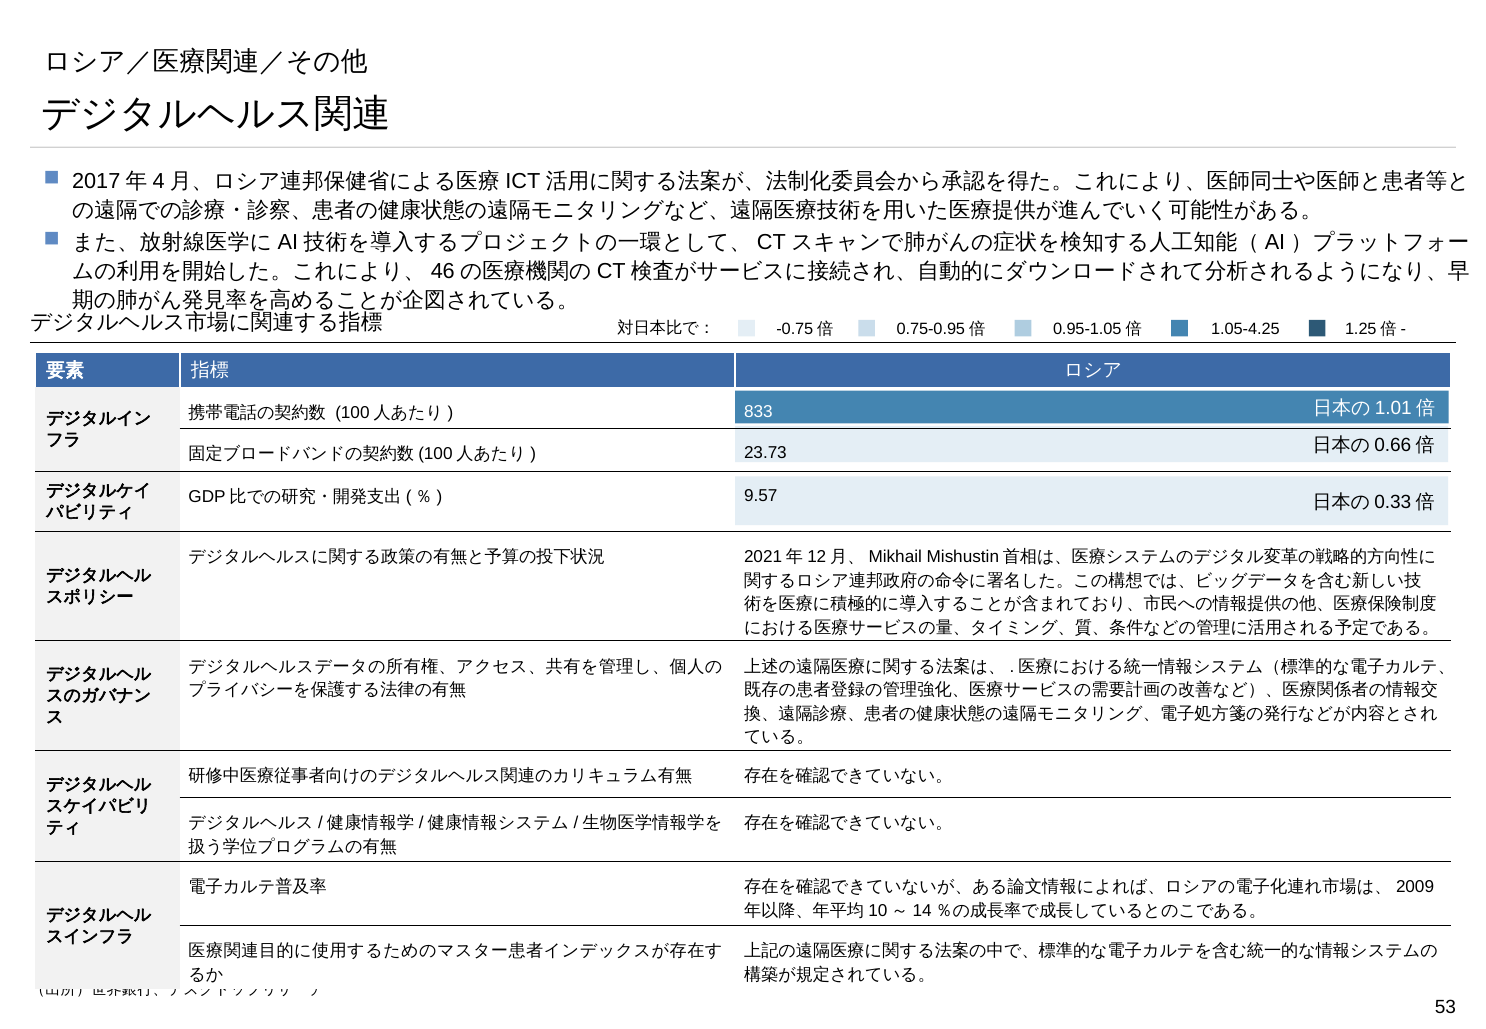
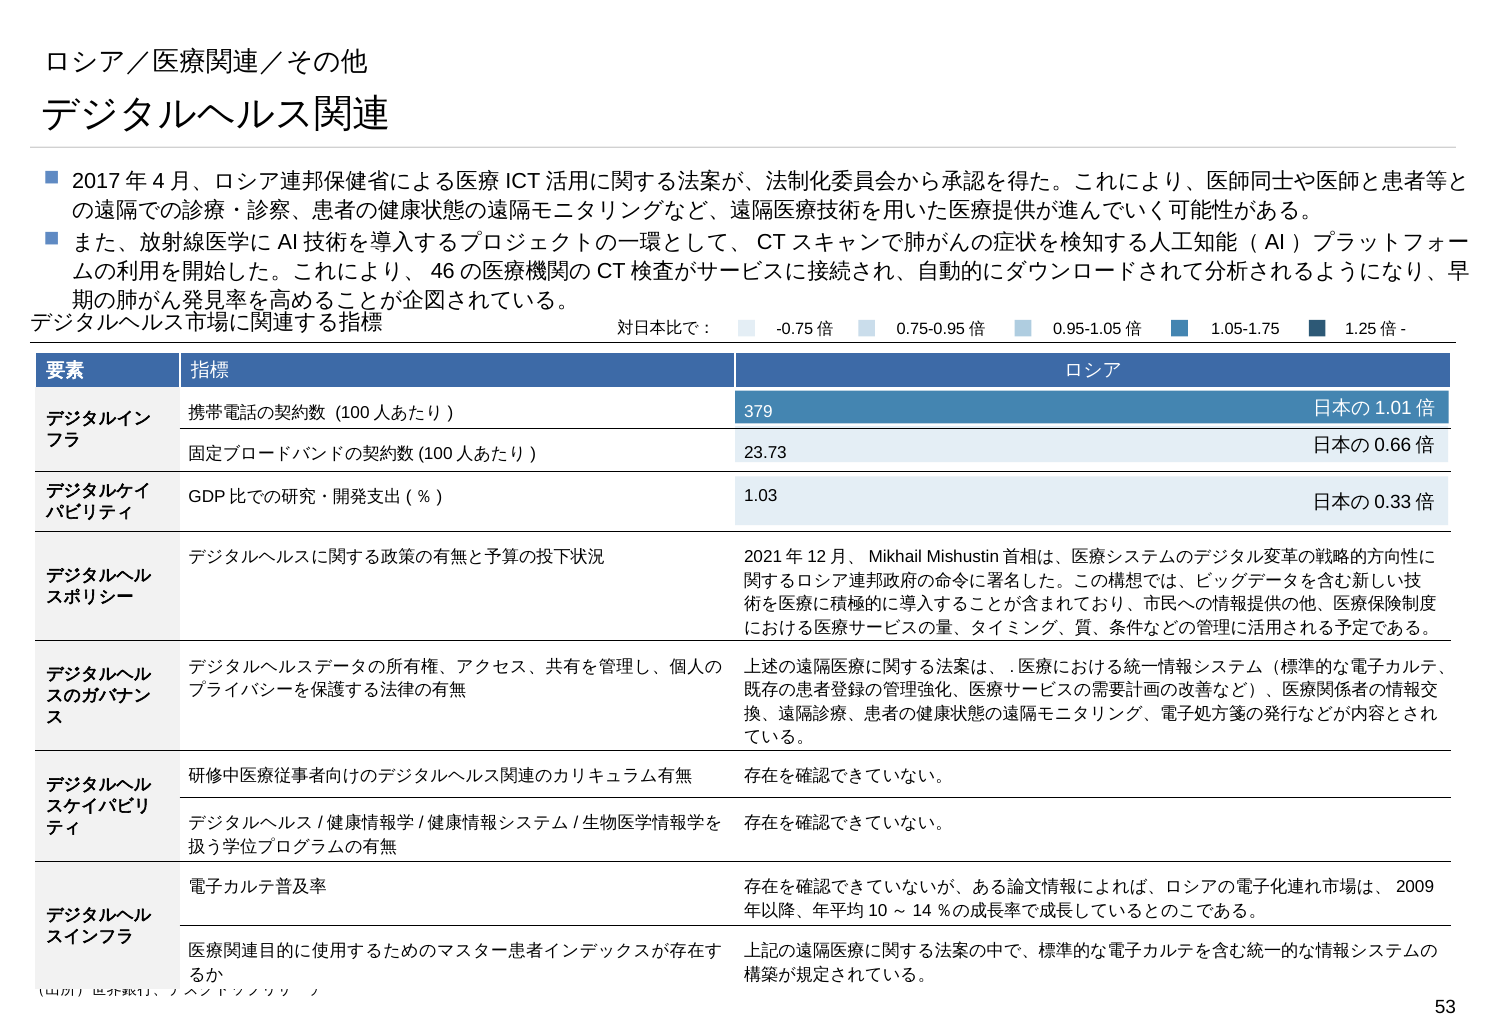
1.05-4.25: 1.05-4.25 -> 1.05-1.75 (1245, 329)
833: 833 -> 379 (758, 411)
9.57: 9.57 -> 1.03 (761, 496)
